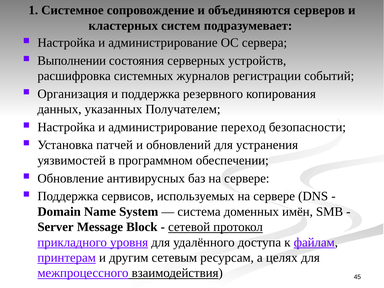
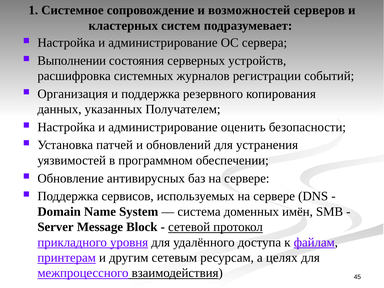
объединяются: объединяются -> возможностей (249, 10)
переход: переход -> оценить (243, 127)
